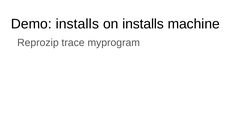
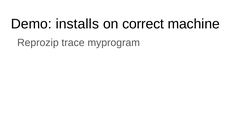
on installs: installs -> correct (143, 24)
